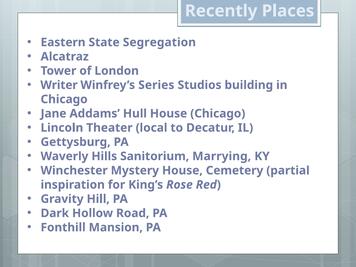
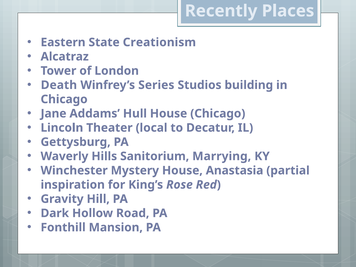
Segregation: Segregation -> Creationism (159, 42)
Writer: Writer -> Death (59, 85)
Cemetery: Cemetery -> Anastasia (235, 170)
